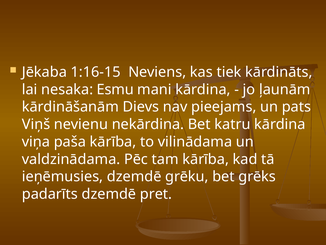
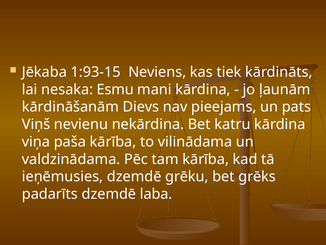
1:16-15: 1:16-15 -> 1:93-15 (96, 72)
pret: pret -> laba (156, 194)
